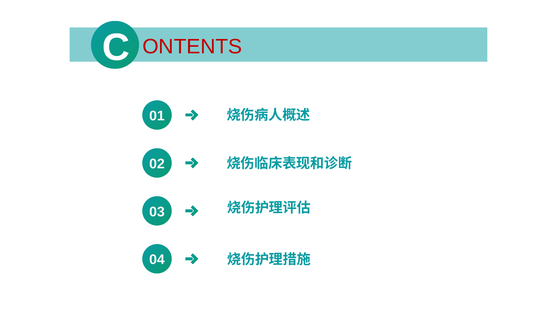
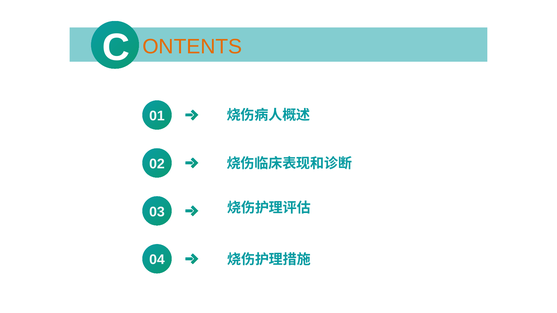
ONTENTS colour: red -> orange (192, 47)
